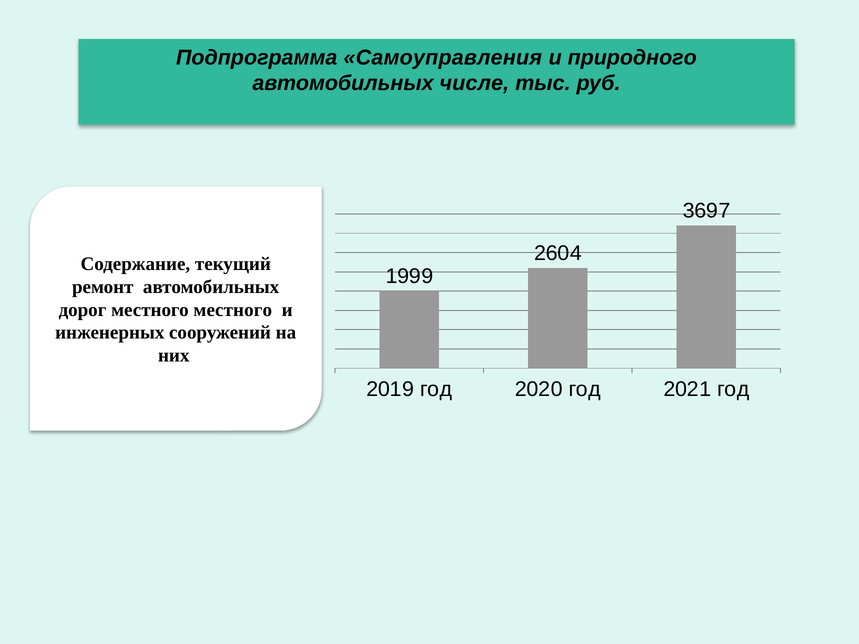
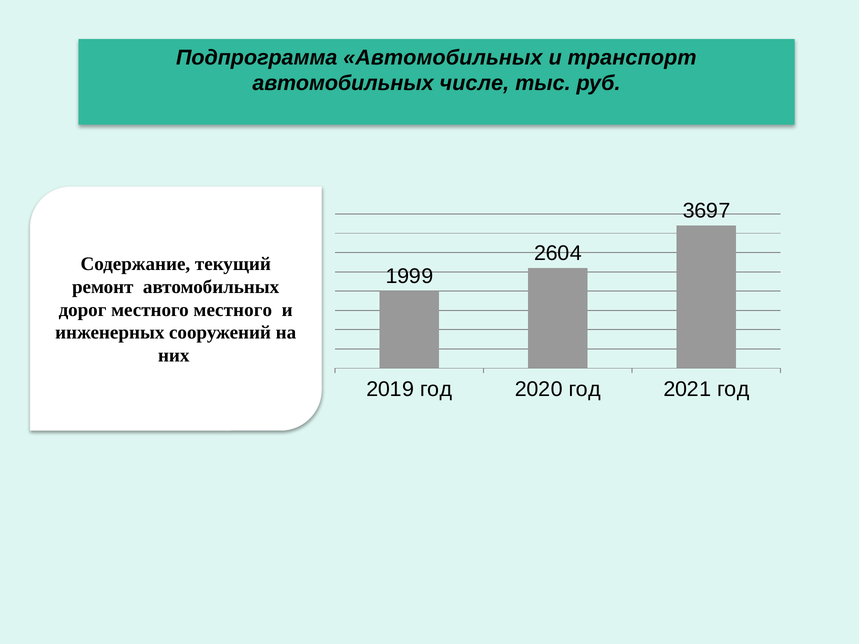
Подпрограмма Самоуправления: Самоуправления -> Автомобильных (443, 58)
природного: природного -> транспорт (632, 58)
